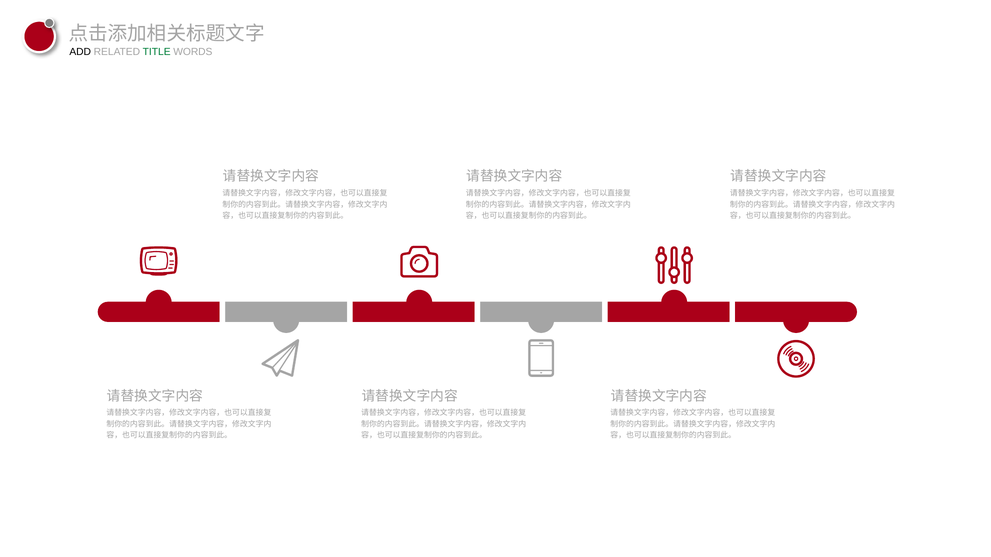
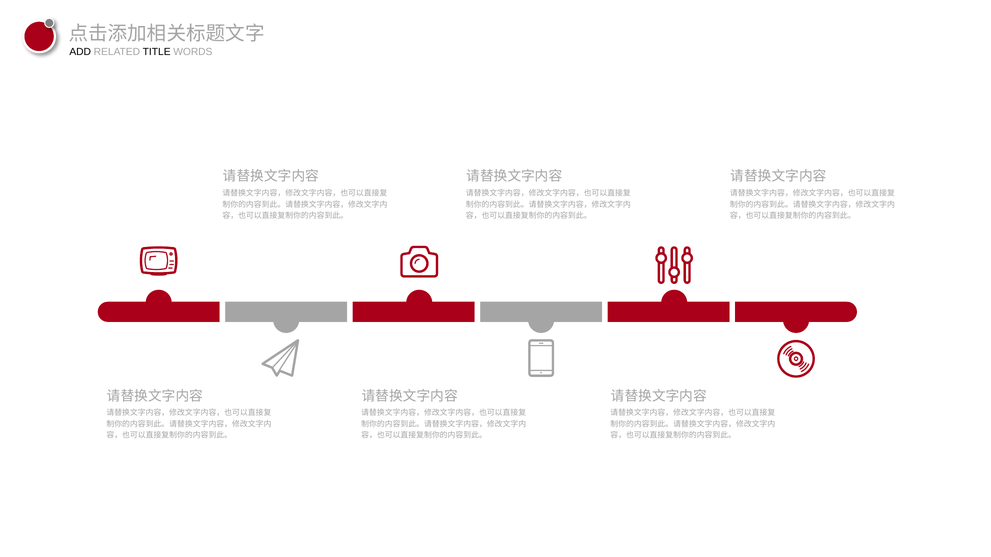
TITLE colour: green -> black (157, 52)
